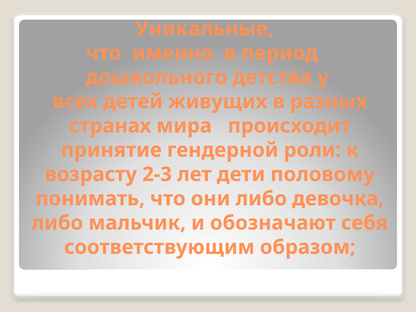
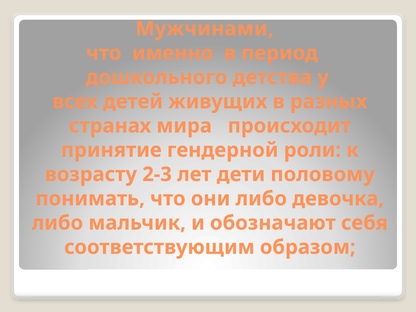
Уникальные: Уникальные -> Мужчинами (205, 29)
